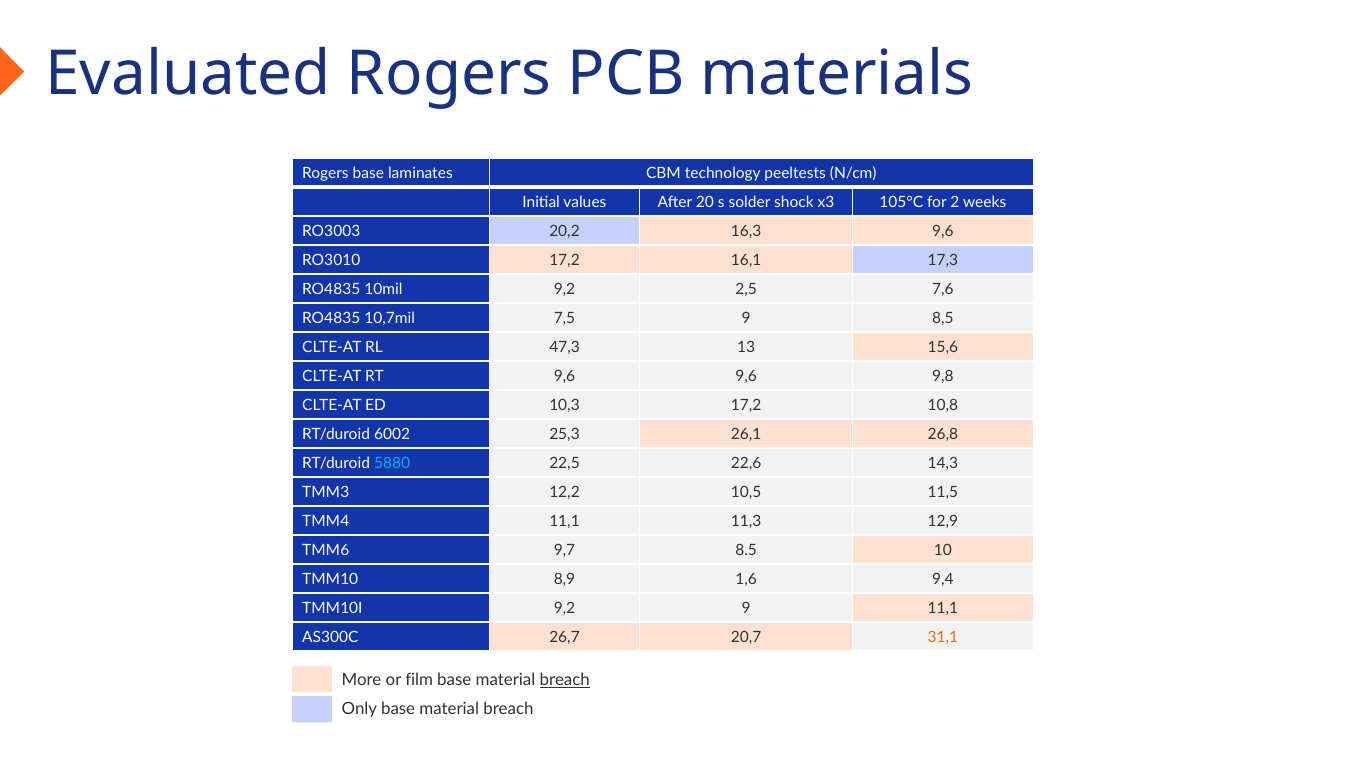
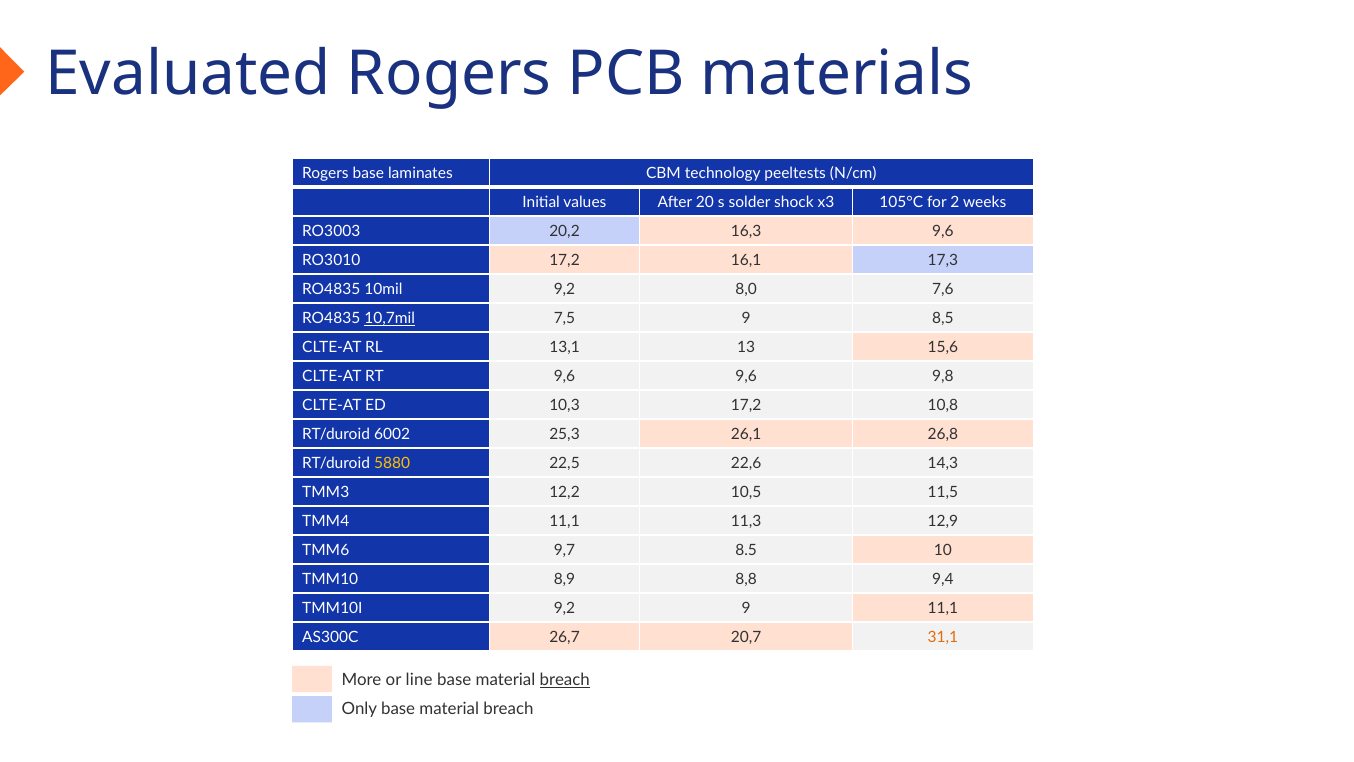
2,5: 2,5 -> 8,0 (746, 289)
10,7mil underline: none -> present (390, 318)
47,3: 47,3 -> 13,1 (565, 347)
5880 colour: light blue -> yellow (392, 463)
1,6: 1,6 -> 8,8 (746, 579)
film: film -> line (419, 680)
